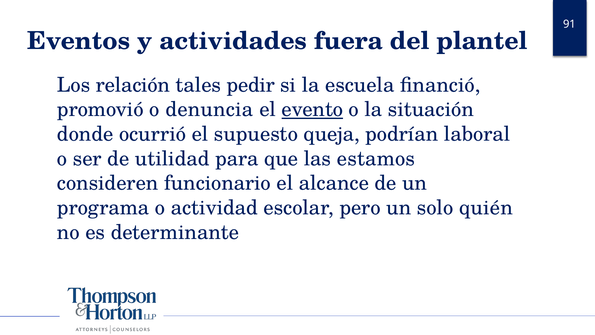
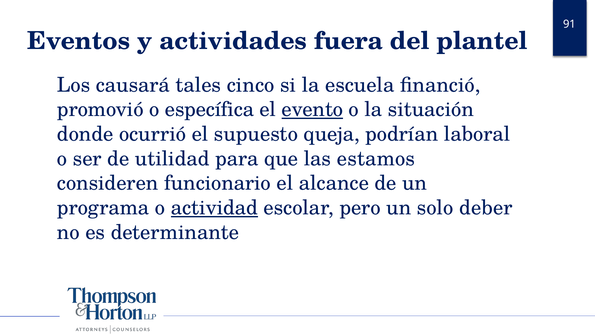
relación: relación -> causará (133, 85)
pedir: pedir -> cinco (251, 85)
denuncia: denuncia -> específica (210, 109)
actividad underline: none -> present (214, 208)
quién: quién -> deber (486, 208)
